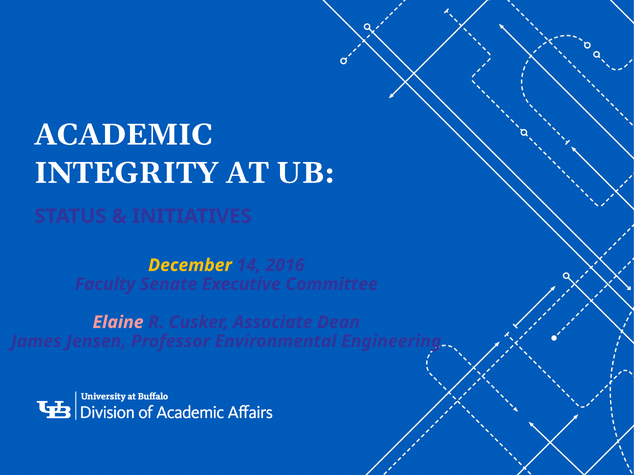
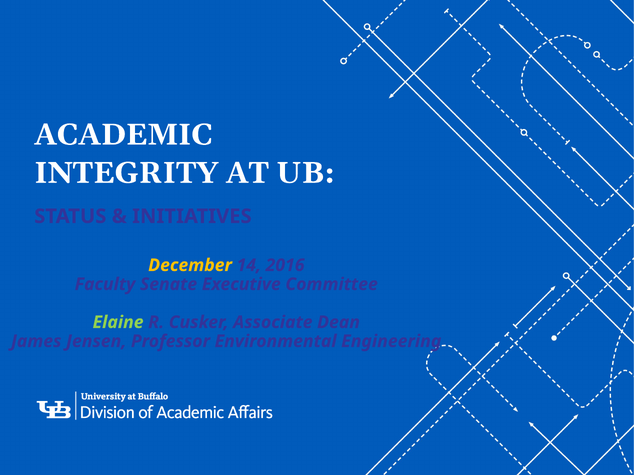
Elaine colour: pink -> light green (118, 323)
